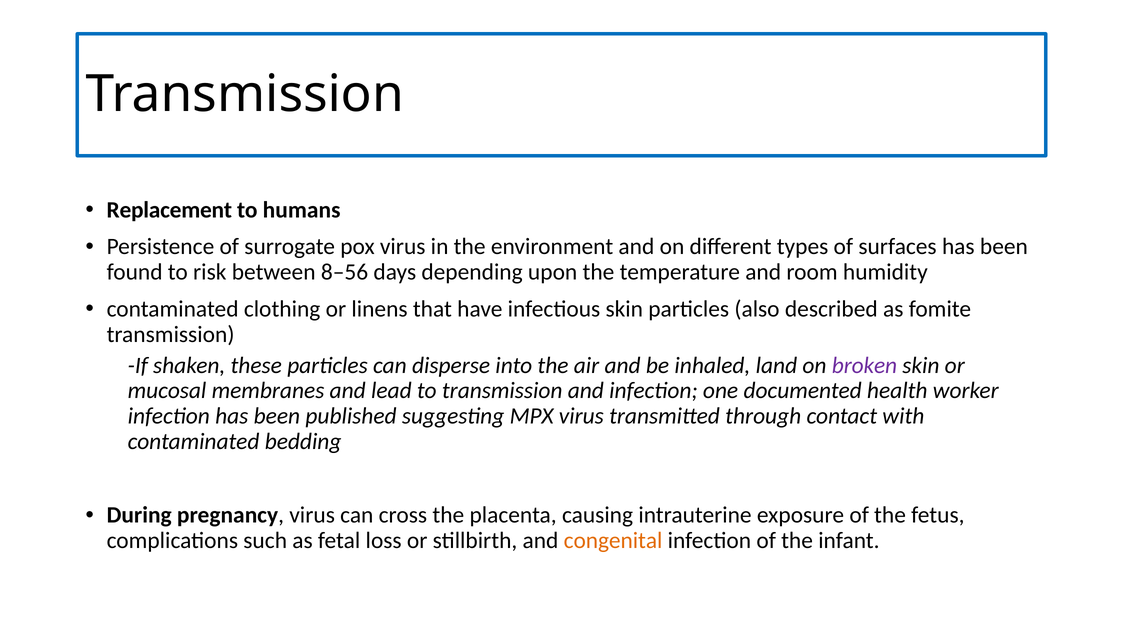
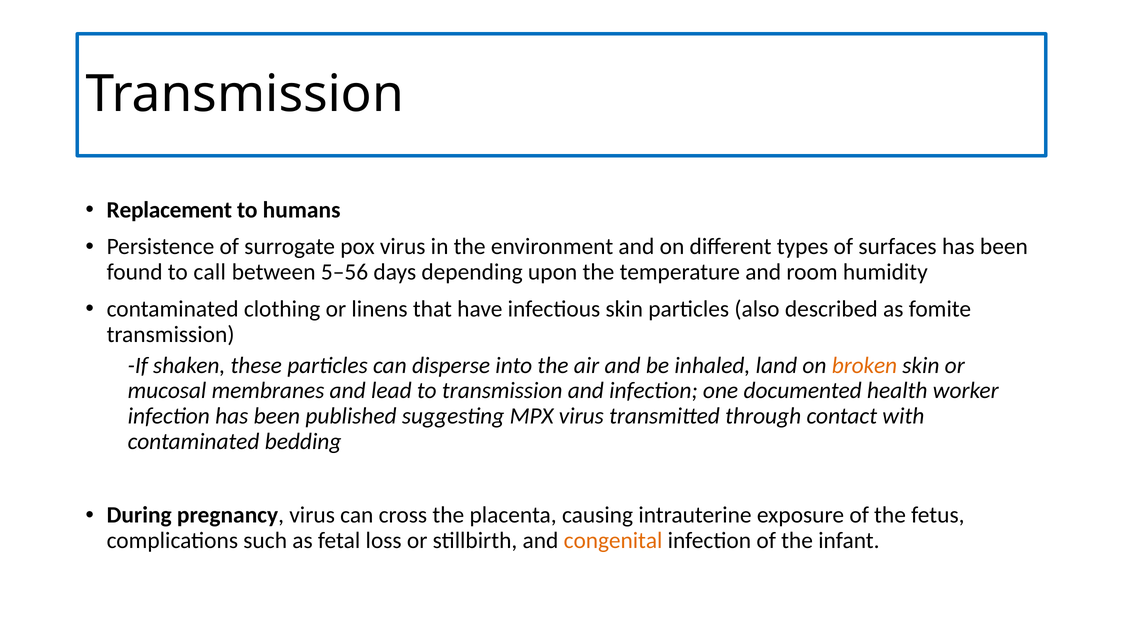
risk: risk -> call (210, 272)
8–56: 8–56 -> 5–56 (345, 272)
broken colour: purple -> orange (864, 365)
